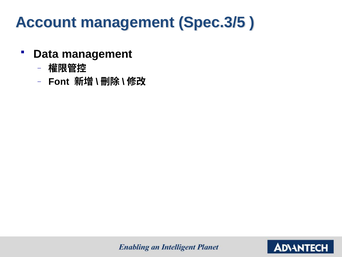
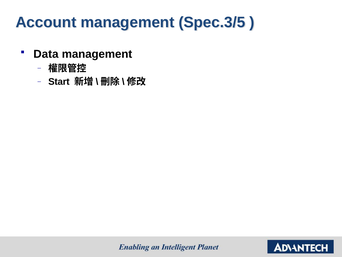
Font: Font -> Start (59, 82)
